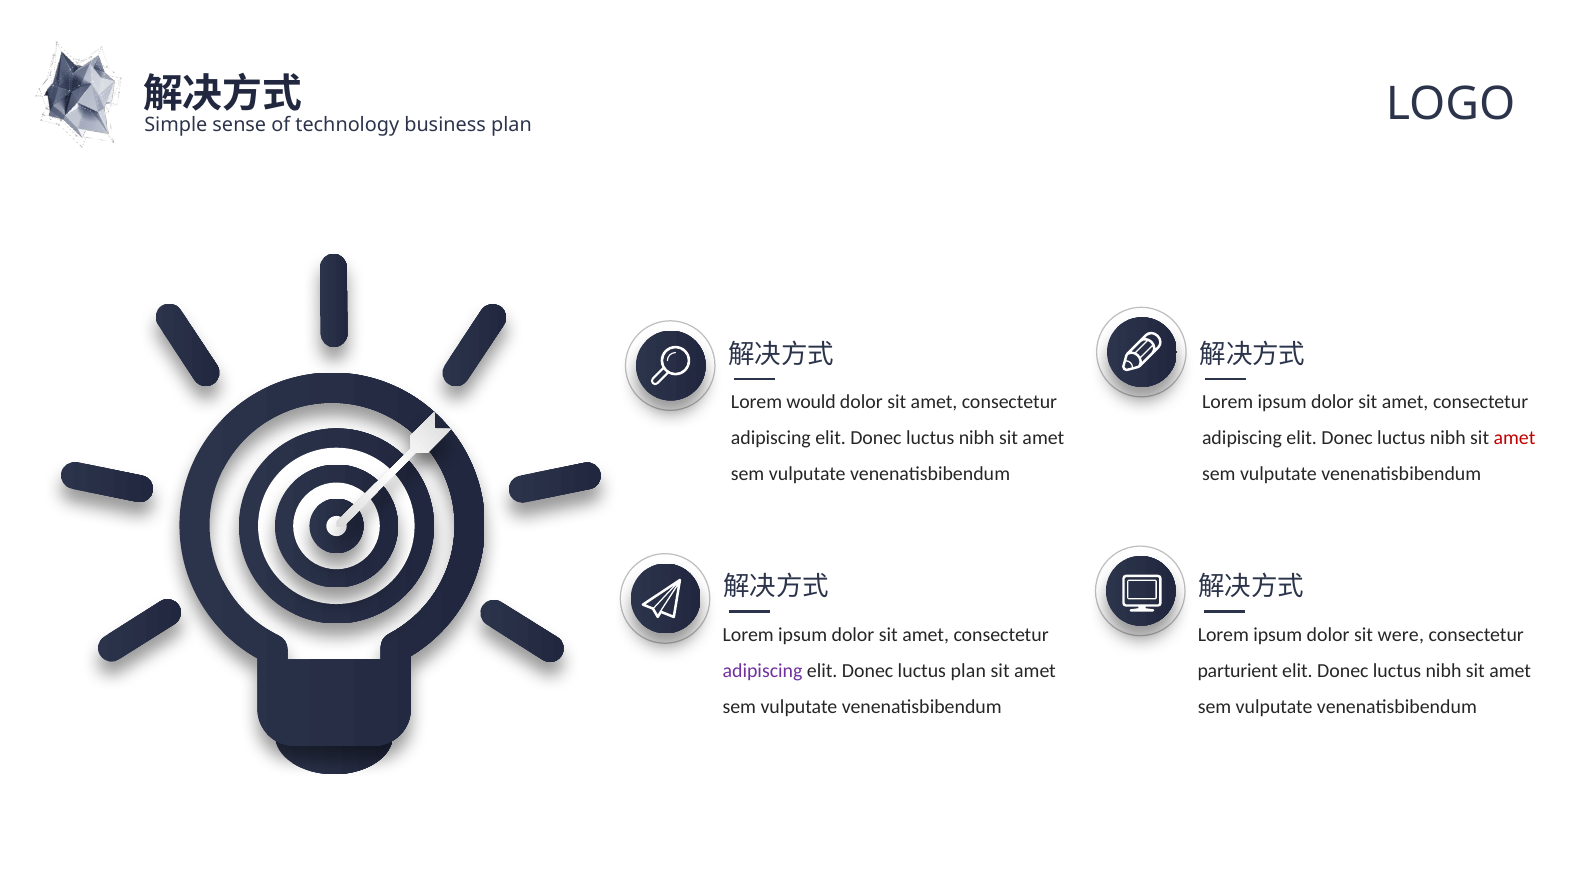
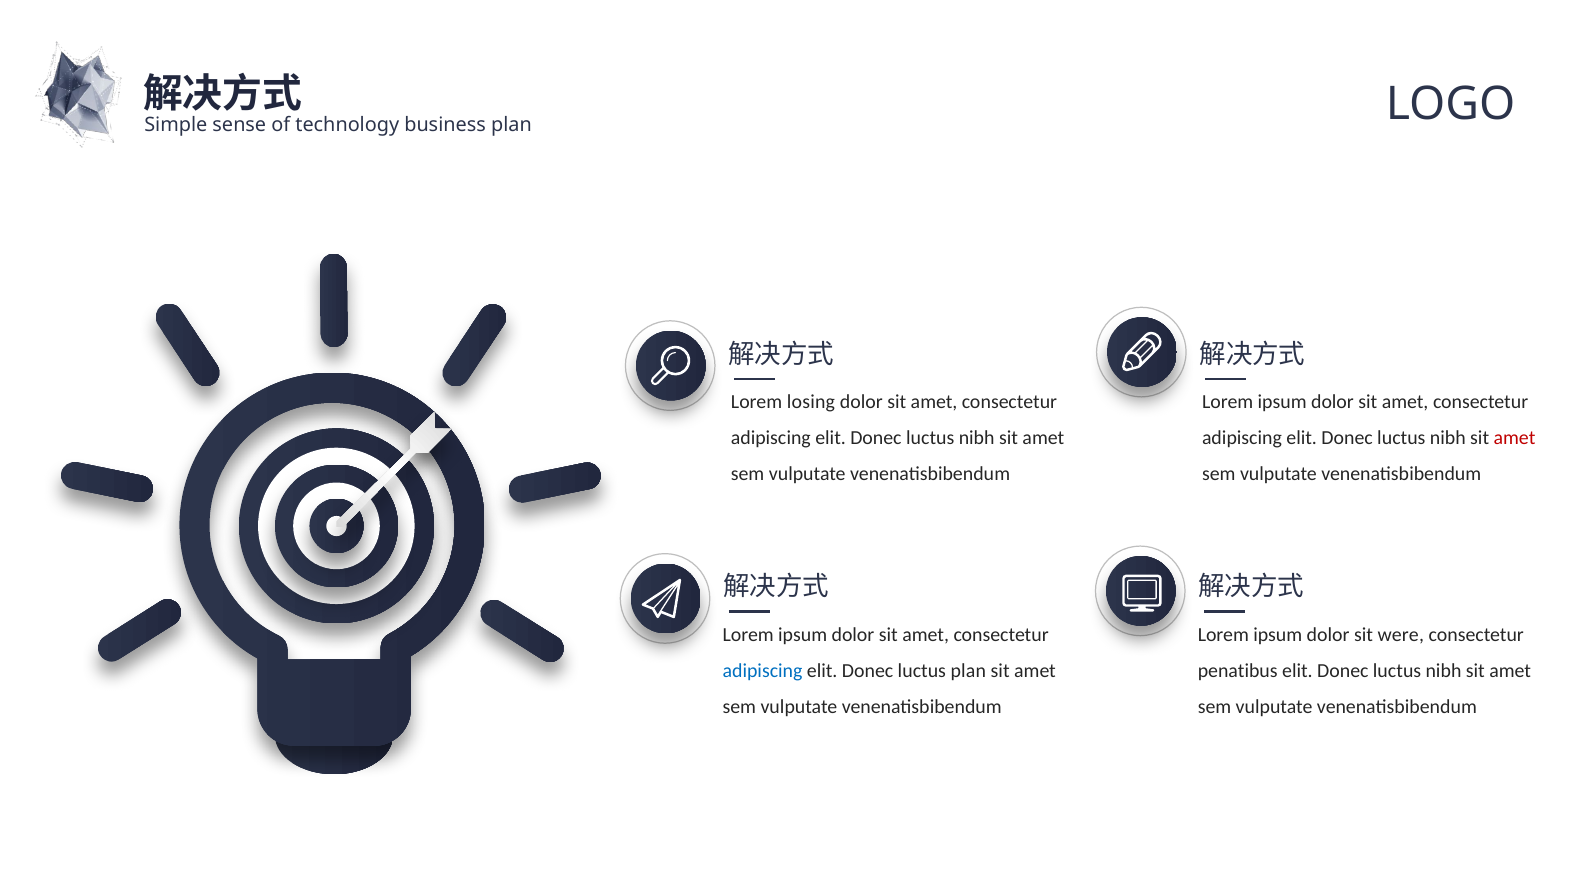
would: would -> losing (811, 402)
adipiscing colour: purple -> blue (763, 670)
parturient: parturient -> penatibus (1238, 670)
